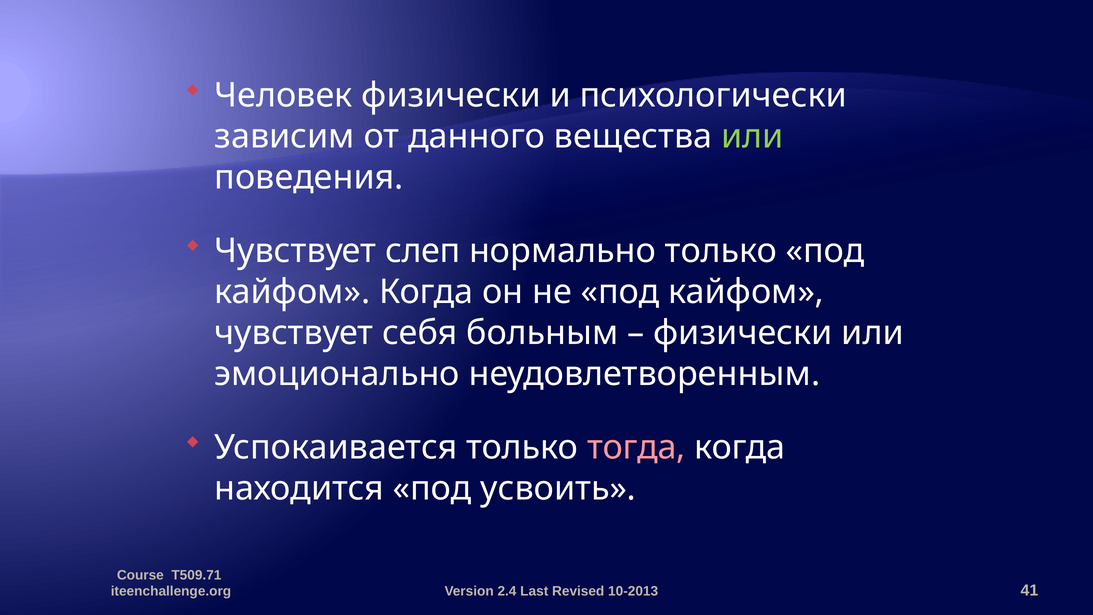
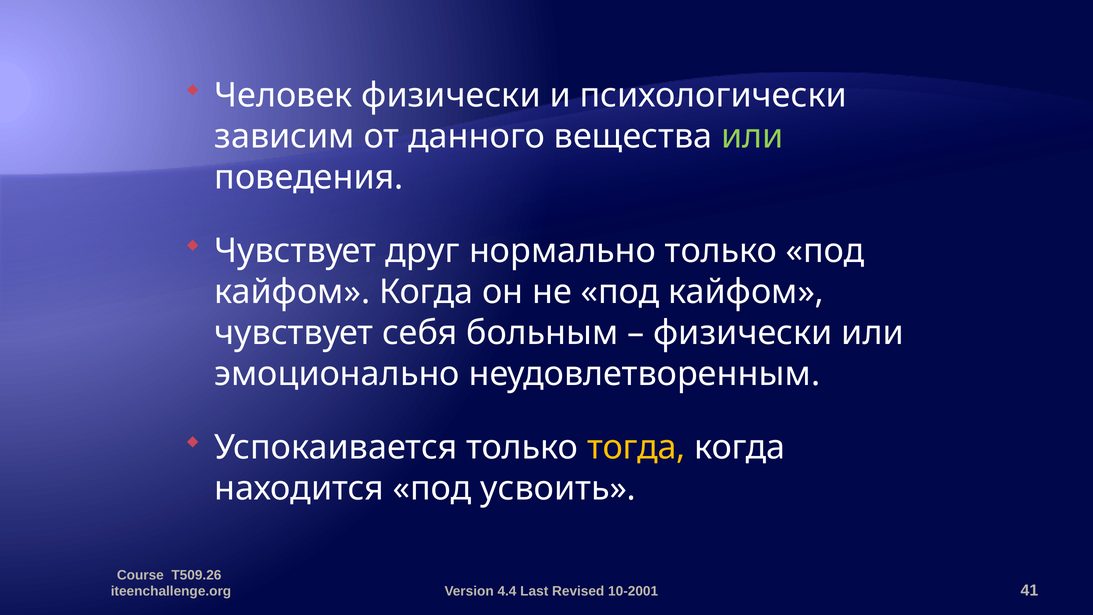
слеп: слеп -> друг (423, 251)
тогда colour: pink -> yellow (636, 447)
T509.71: T509.71 -> T509.26 (196, 575)
2.4: 2.4 -> 4.4 (507, 591)
10-2013: 10-2013 -> 10-2001 (633, 591)
